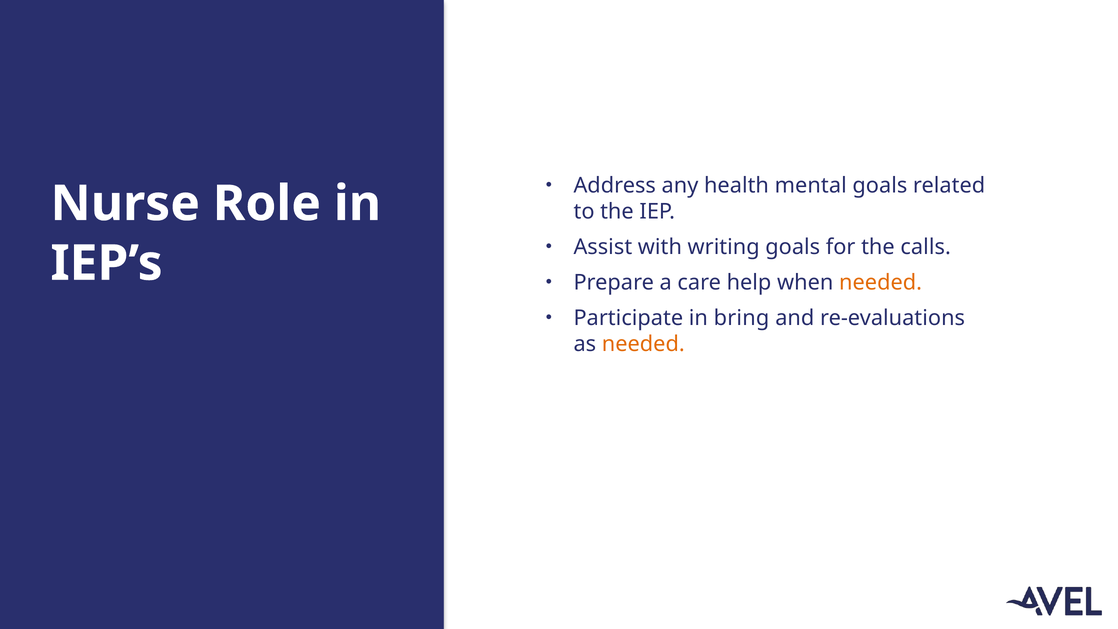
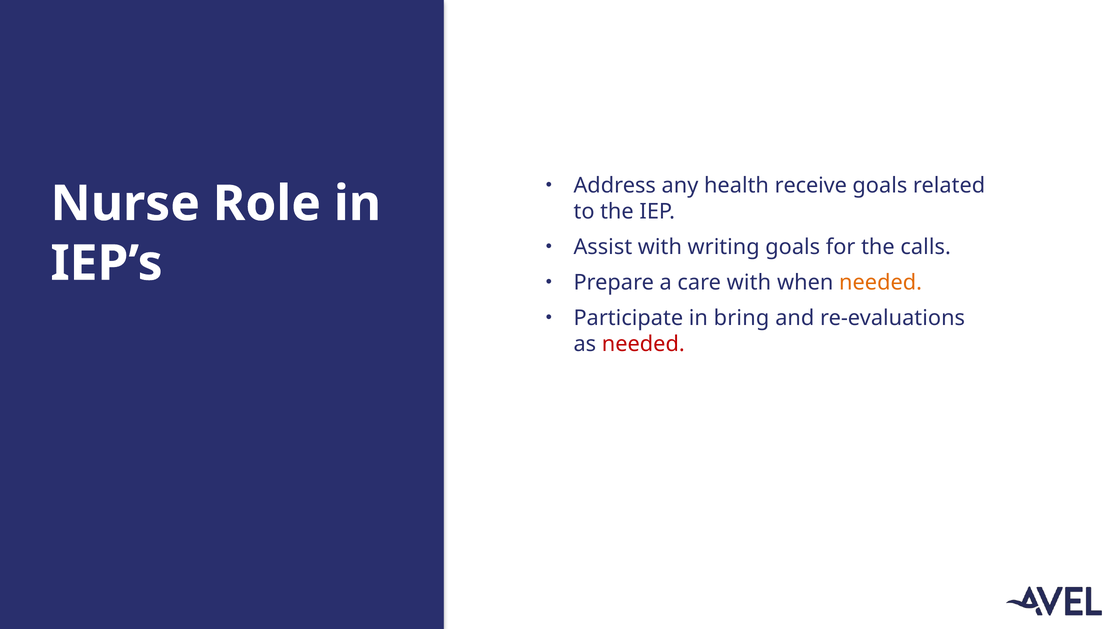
mental: mental -> receive (811, 186)
care help: help -> with (749, 283)
needed colour: orange -> red (643, 344)
